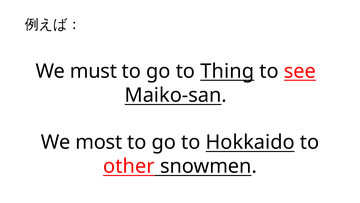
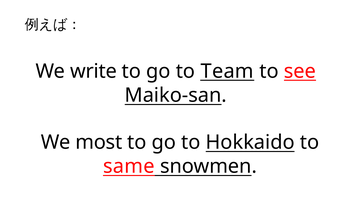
must: must -> write (93, 71)
Thing: Thing -> Team (227, 71)
other: other -> same (129, 166)
